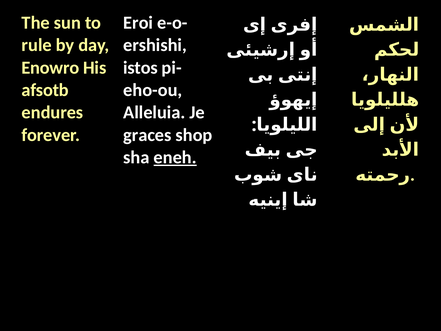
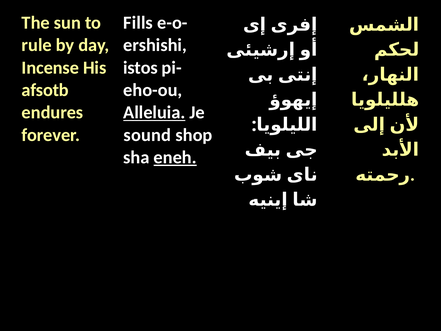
Eroi: Eroi -> Fills (138, 23)
Enowro: Enowro -> Incense (50, 68)
Alleluia underline: none -> present (154, 112)
graces: graces -> sound (147, 135)
